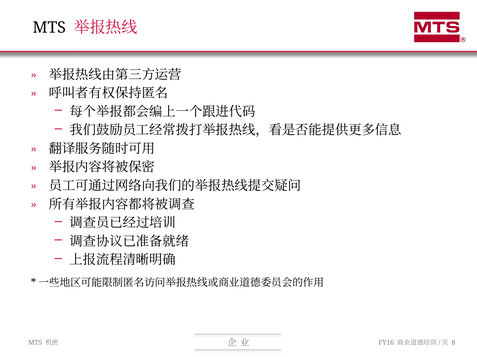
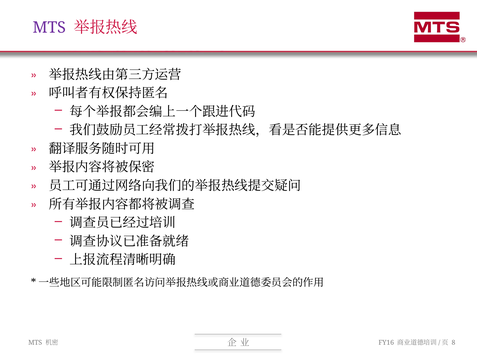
MTS colour: black -> purple (49, 28)
